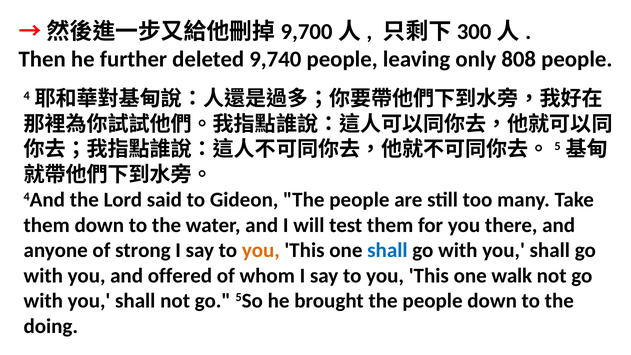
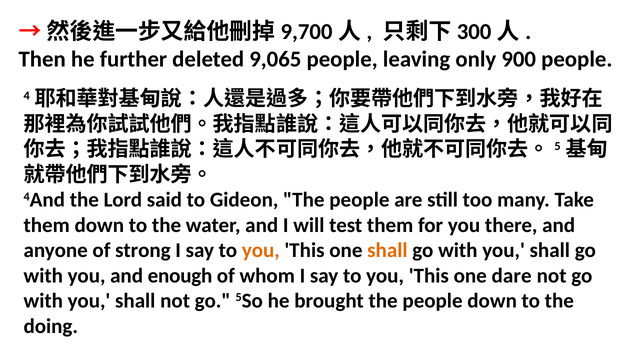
9,740: 9,740 -> 9,065 (275, 59)
808: 808 -> 900 (519, 59)
shall colour: blue -> orange (387, 250)
offered: offered -> enough (180, 276)
walk: walk -> dare (512, 276)
